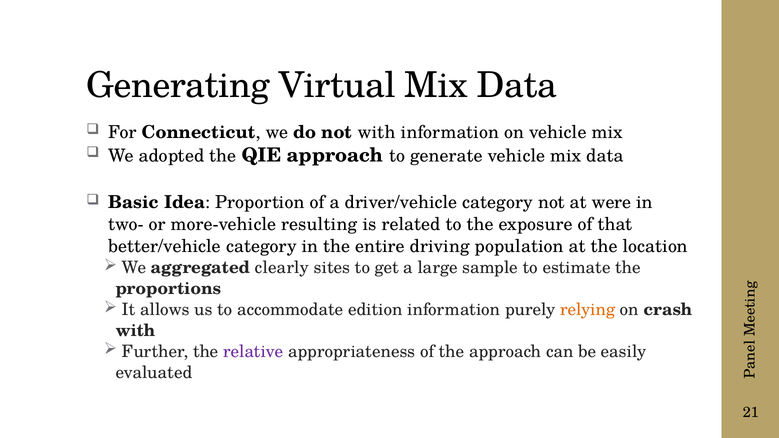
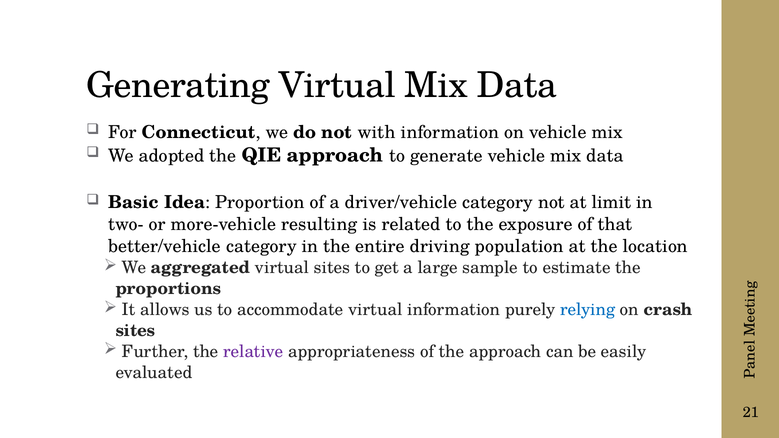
were: were -> limit (611, 203)
aggregated clearly: clearly -> virtual (282, 268)
accommodate edition: edition -> virtual (375, 310)
relying colour: orange -> blue (588, 310)
with: with -> sites (135, 331)
